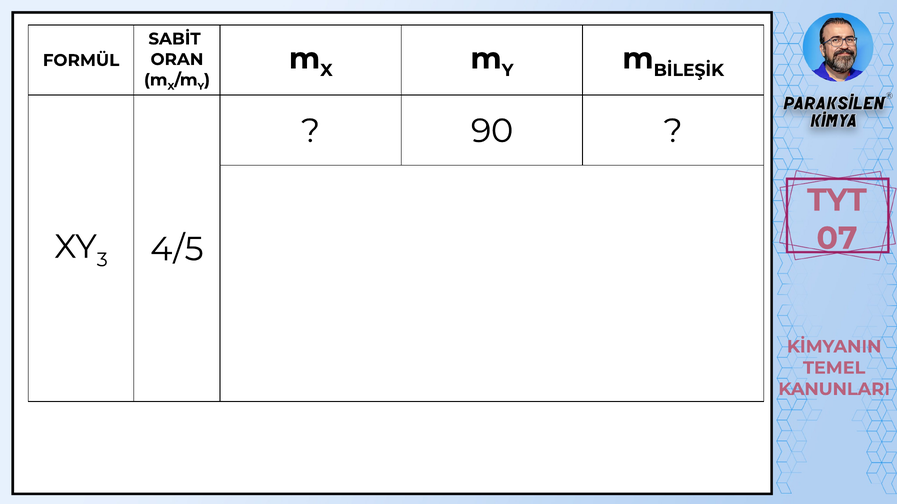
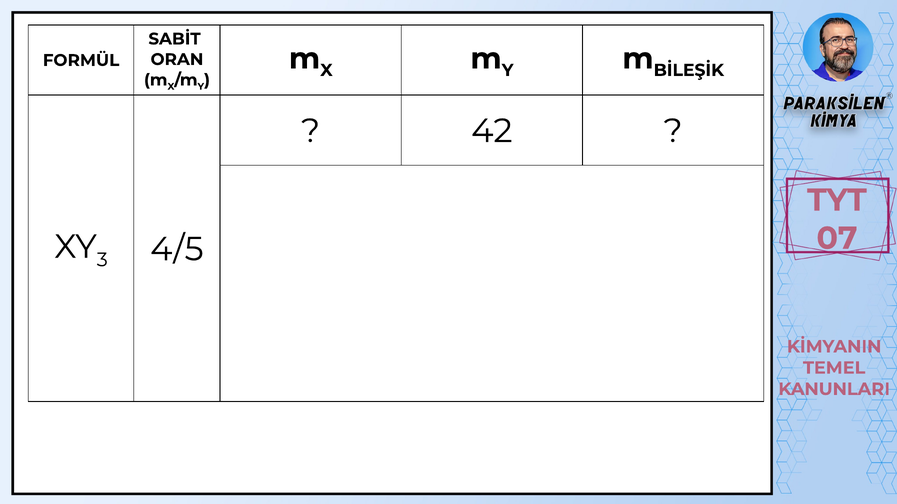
90: 90 -> 42 (492, 131)
